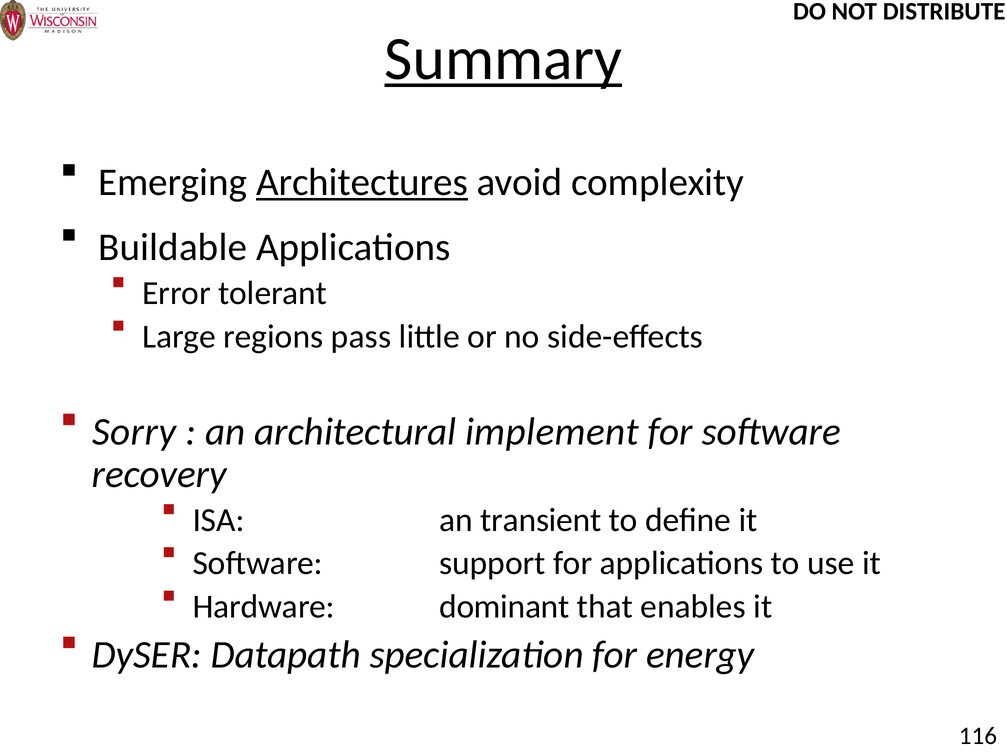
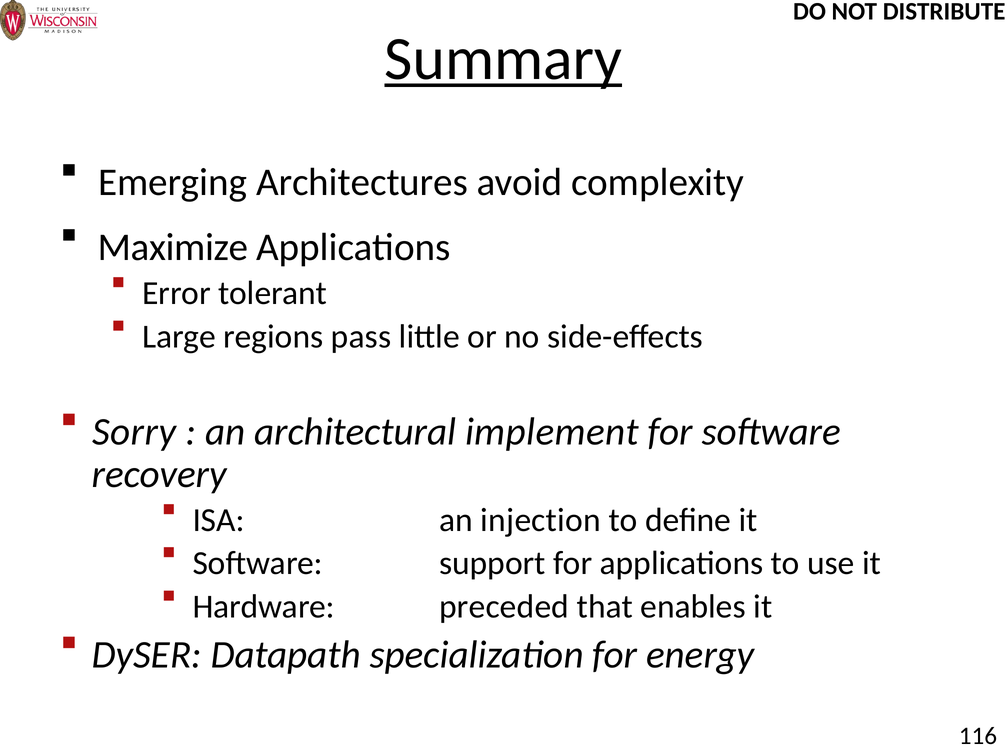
Architectures underline: present -> none (362, 182)
Buildable: Buildable -> Maximize (173, 247)
transient: transient -> injection (541, 519)
dominant: dominant -> preceded (504, 606)
